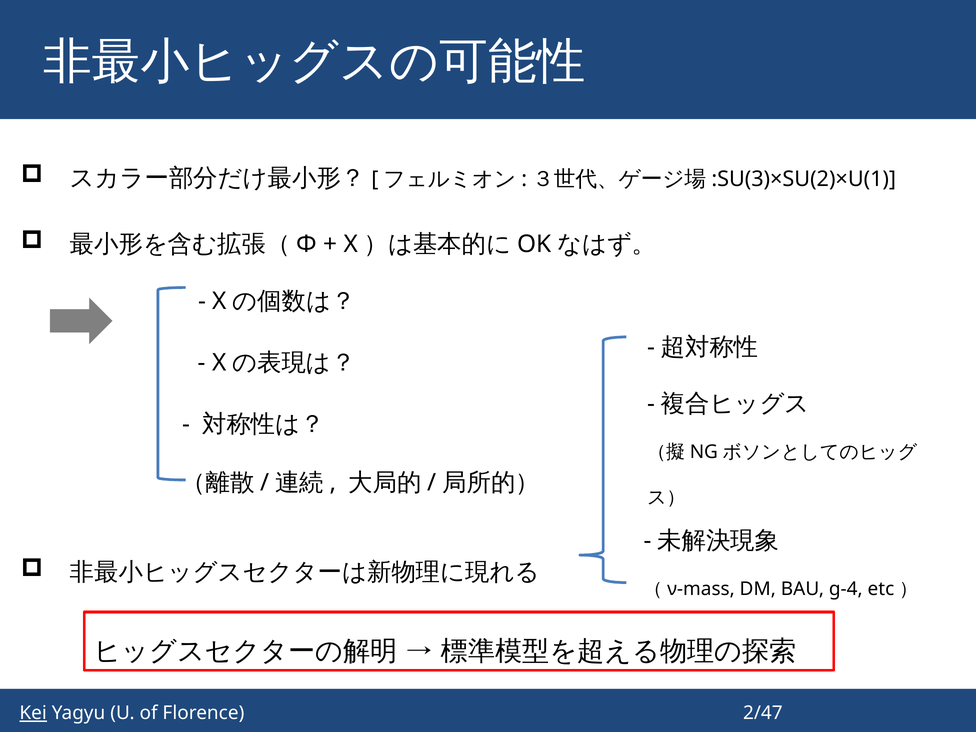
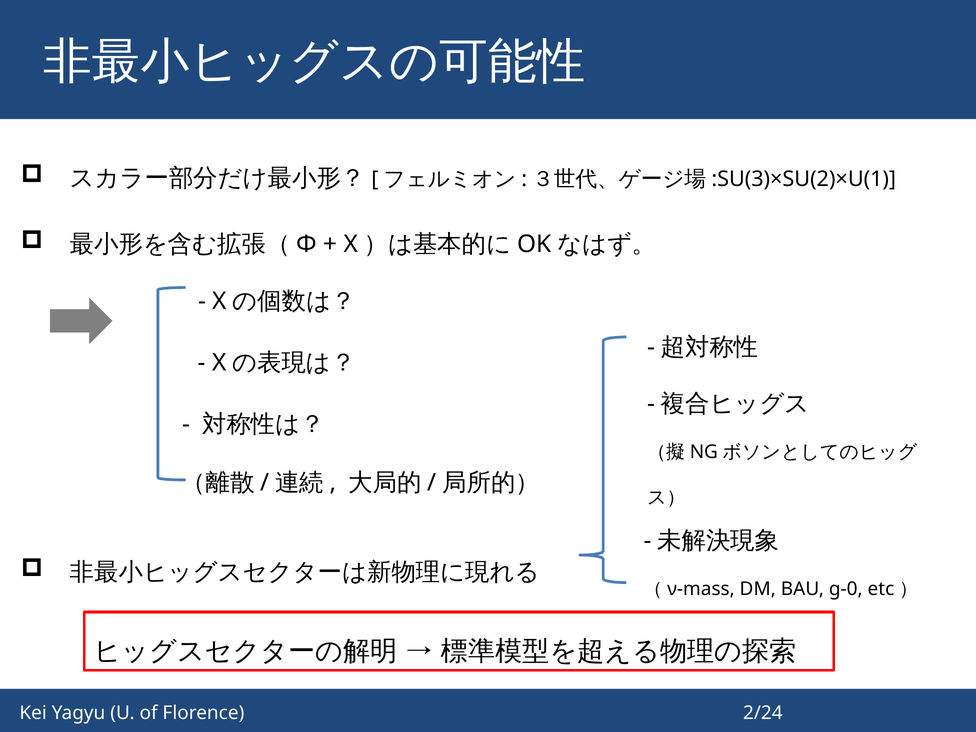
g-4: g-4 -> g-0 (846, 589)
Kei underline: present -> none (33, 713)
2/47: 2/47 -> 2/24 (763, 713)
